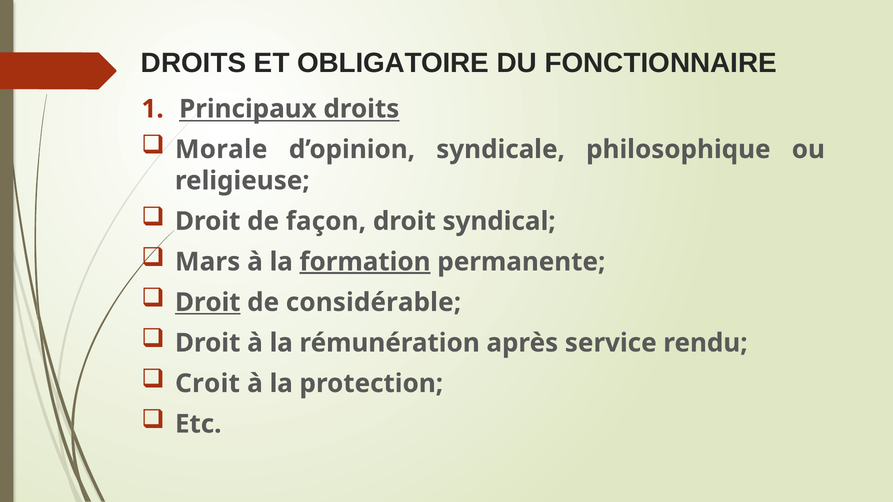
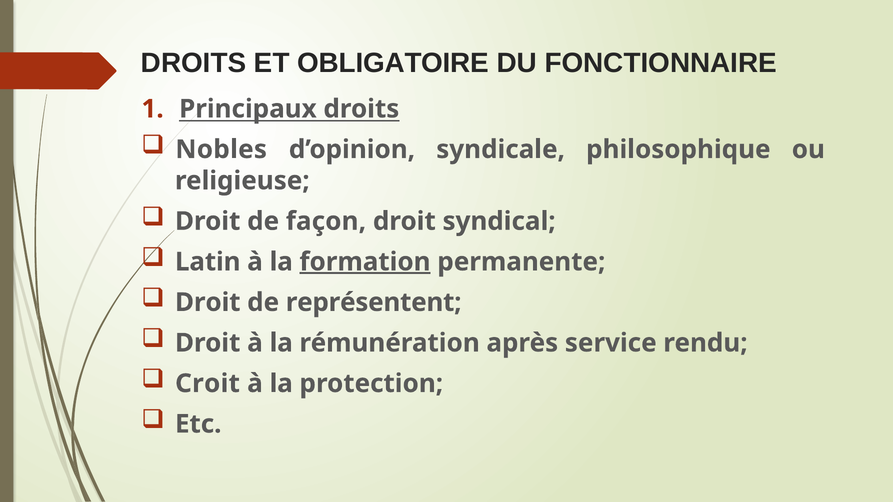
Morale: Morale -> Nobles (221, 150)
Mars: Mars -> Latin (208, 262)
Droit underline: present -> none (208, 303)
considérable: considérable -> représentent (374, 303)
